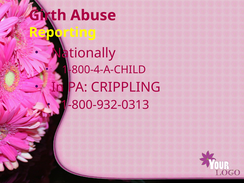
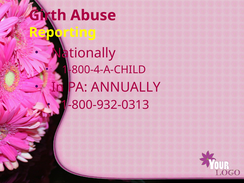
CRIPPLING: CRIPPLING -> ANNUALLY (126, 87)
